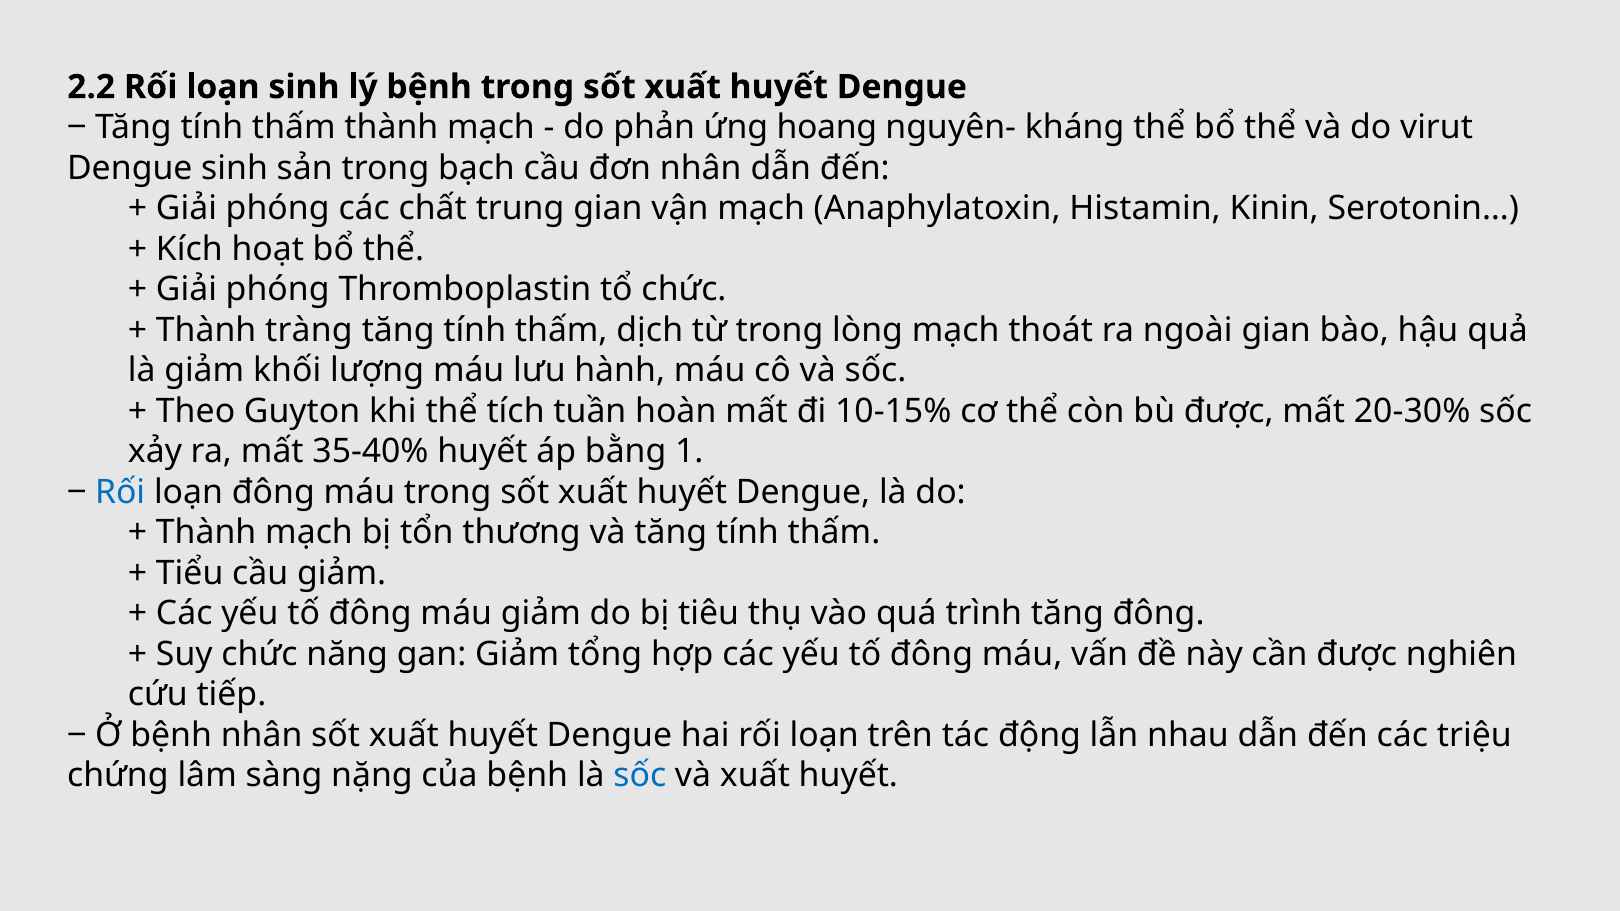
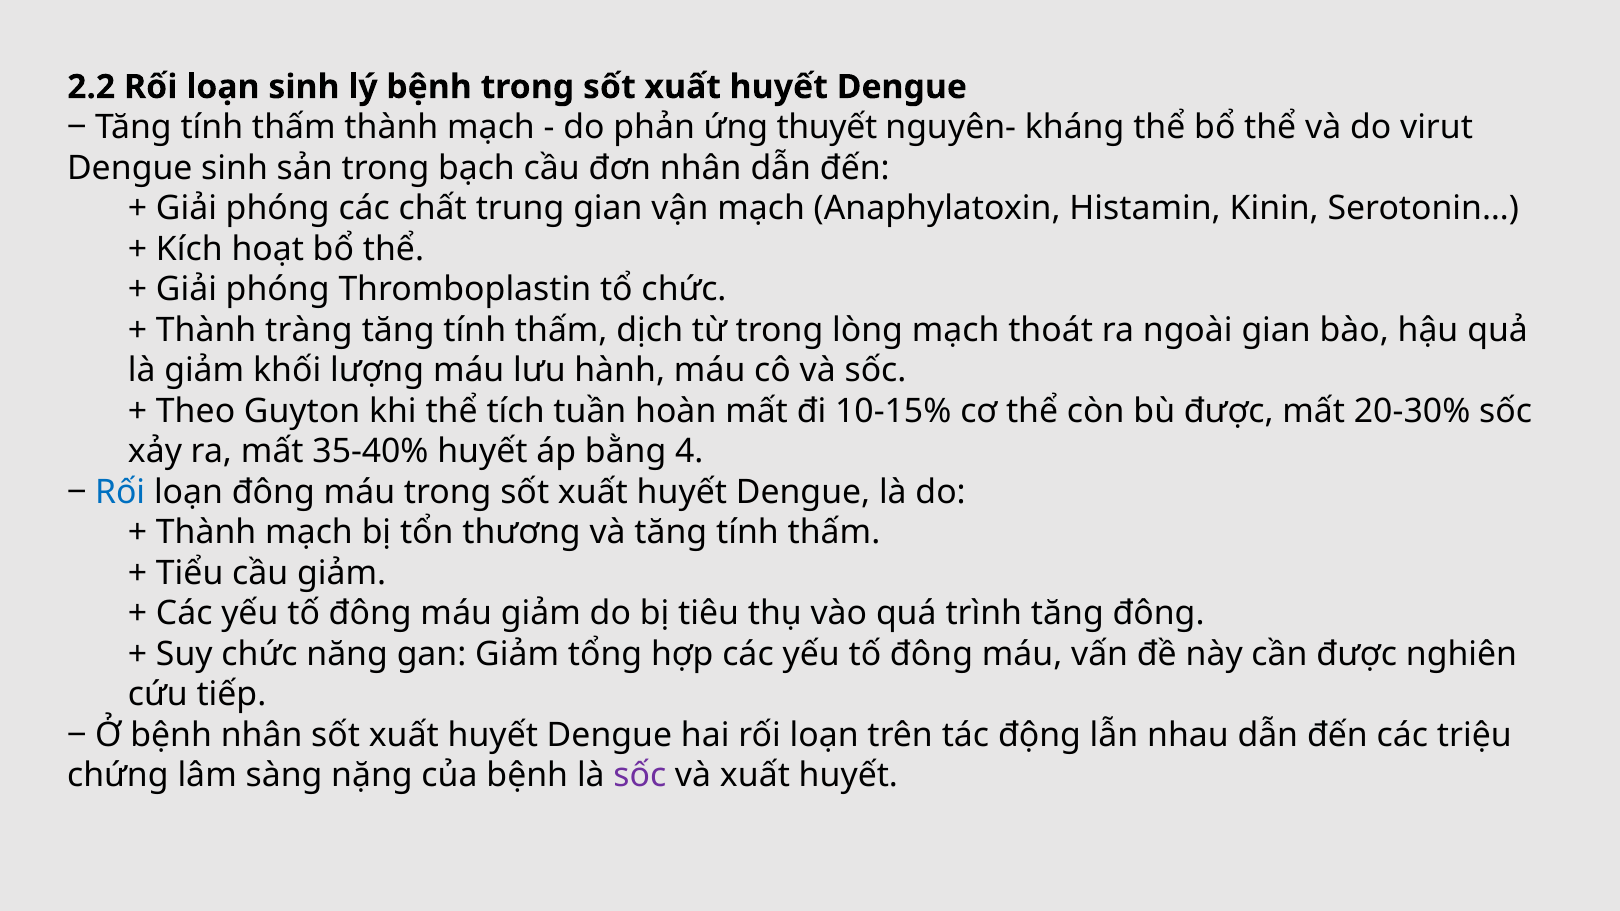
hoang: hoang -> thuyết (827, 128)
1: 1 -> 4 (689, 452)
sốc colour: blue -> purple (640, 776)
